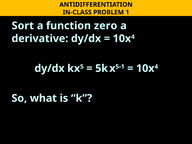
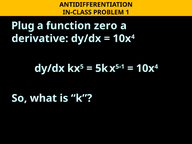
Sort: Sort -> Plug (23, 26)
